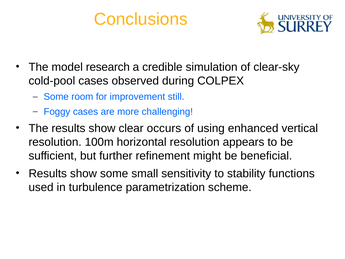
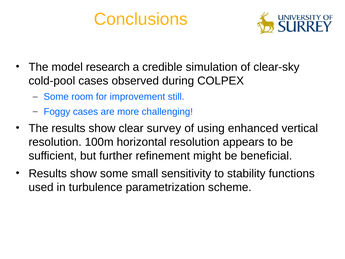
occurs: occurs -> survey (164, 128)
